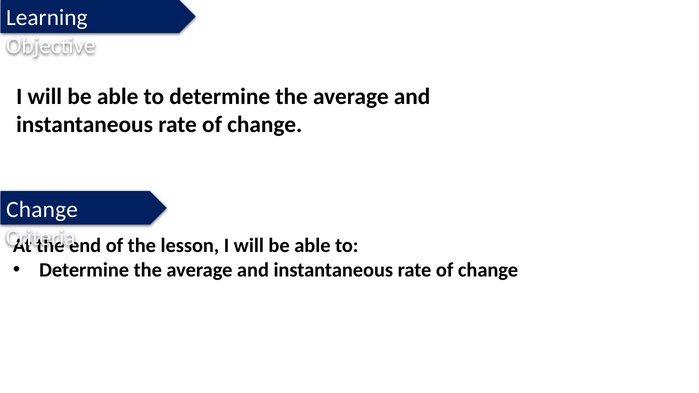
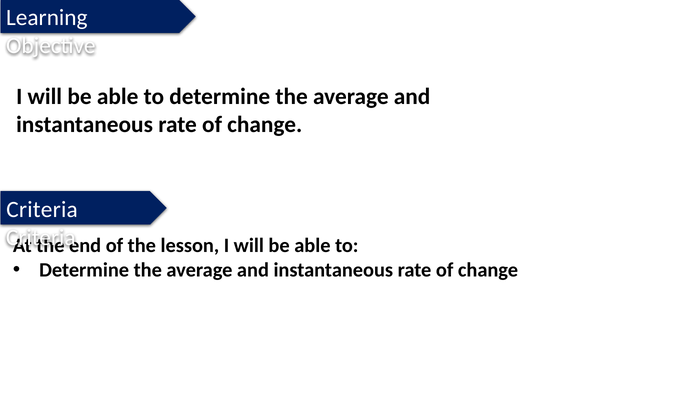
Change: Change -> Criteria (42, 209)
